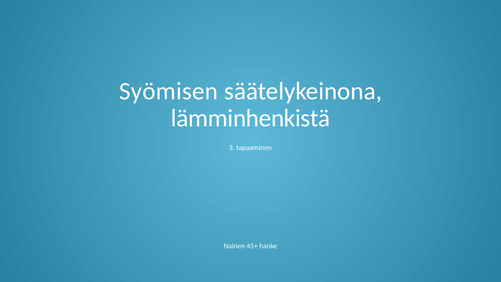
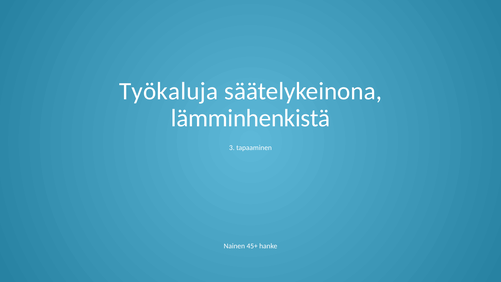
Syömisen: Syömisen -> Työkaluja (169, 91)
